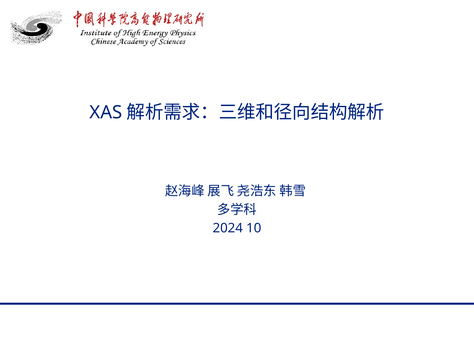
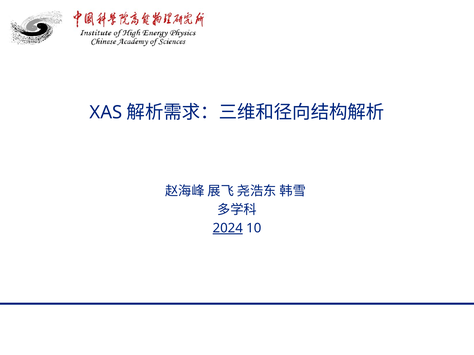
2024 underline: none -> present (228, 228)
